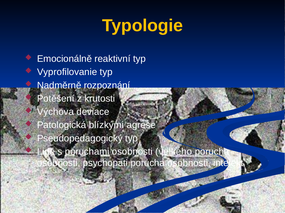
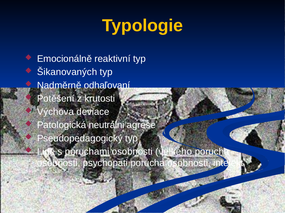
Vyprofilovanie: Vyprofilovanie -> Šikanovaných (67, 72)
rozpoznání: rozpoznání -> odhaľovaní (107, 86)
blízkými: blízkými -> neutrálni (106, 125)
